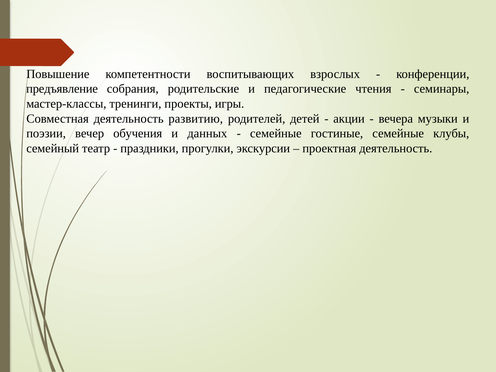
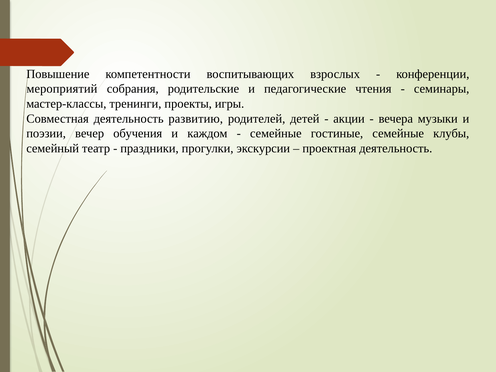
предъявление: предъявление -> мероприятий (62, 89)
данных: данных -> каждом (207, 134)
